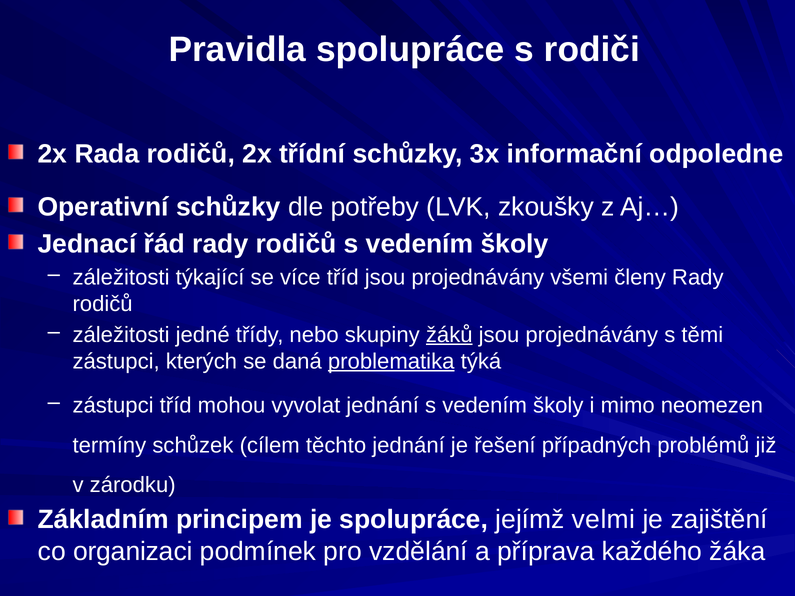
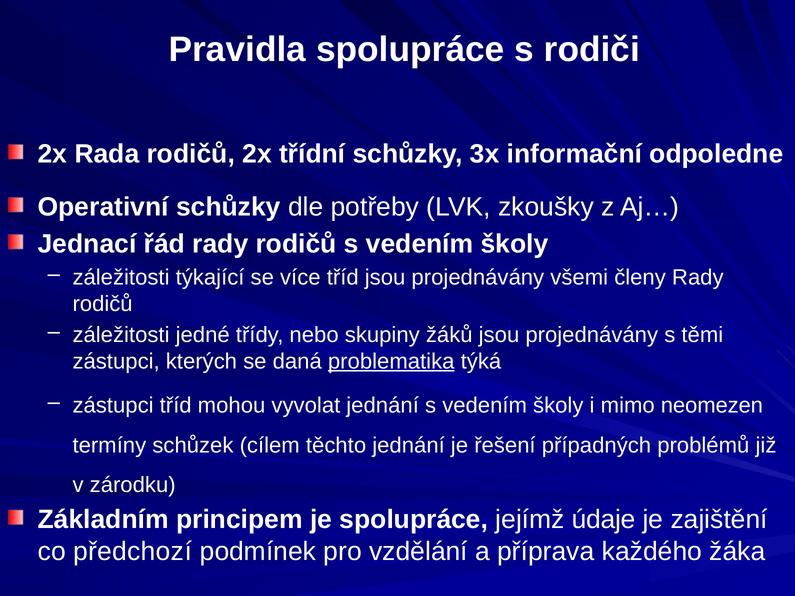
žáků underline: present -> none (449, 335)
velmi: velmi -> údaje (604, 520)
organizaci: organizaci -> předchozí (133, 552)
